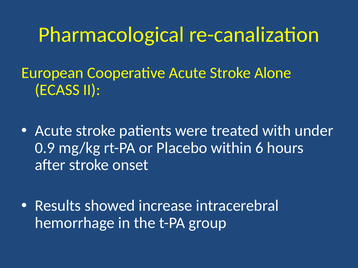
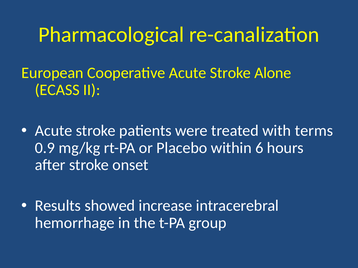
under: under -> terms (314, 131)
